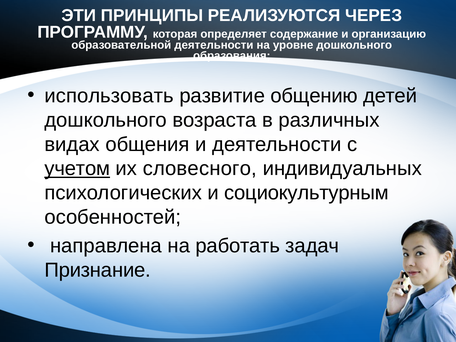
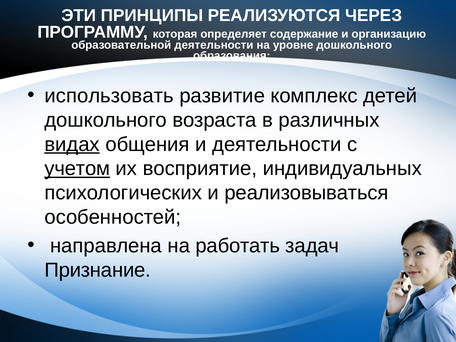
общению: общению -> комплекс (314, 96)
видах underline: none -> present (72, 144)
словесного: словесного -> восприятие (200, 169)
социокультурным: социокультурным -> реализовываться (307, 193)
